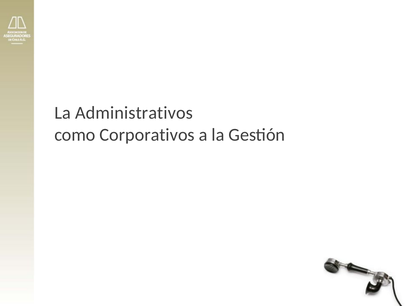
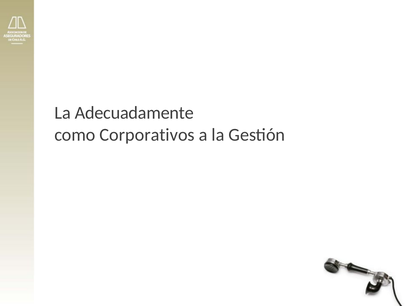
Administrativos: Administrativos -> Adecuadamente (134, 113)
